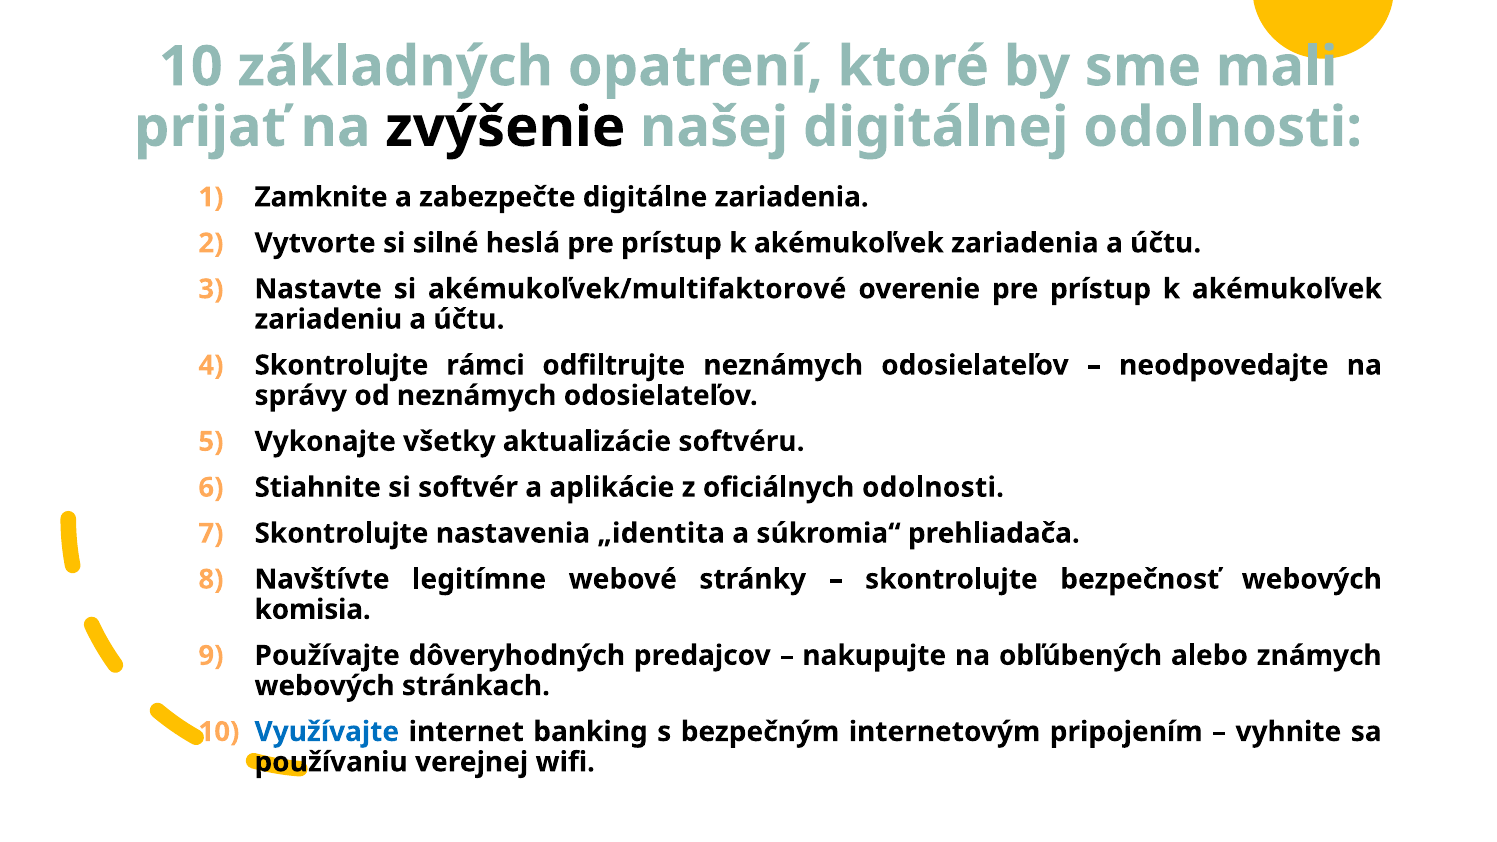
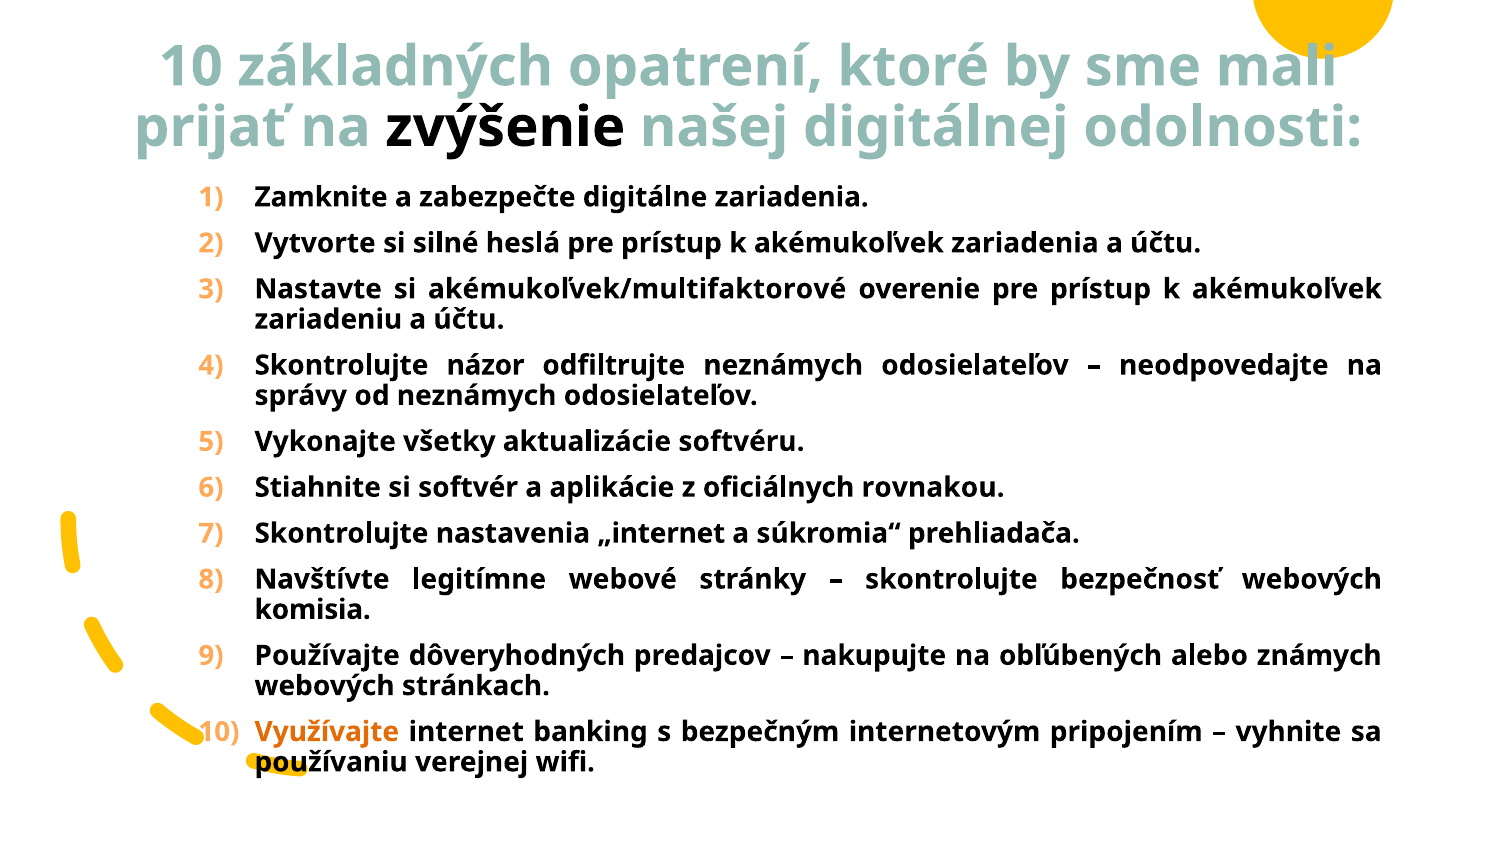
rámci: rámci -> názor (486, 365)
oficiálnych odolnosti: odolnosti -> rovnakou (933, 487)
„identita: „identita -> „internet (661, 533)
Využívajte colour: blue -> orange (327, 732)
